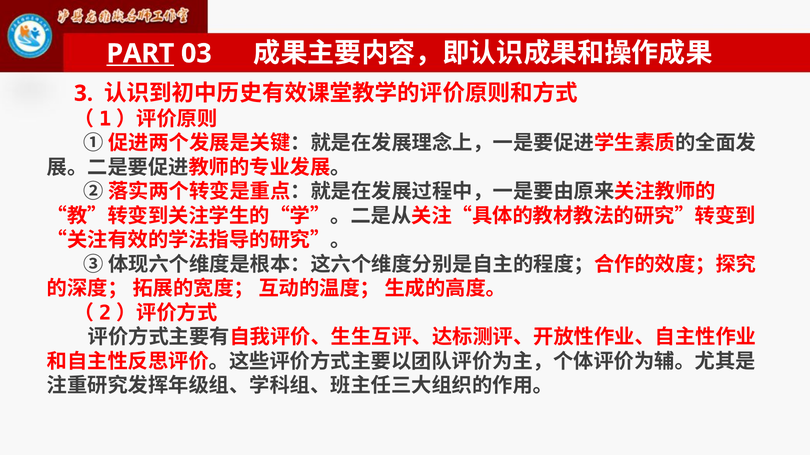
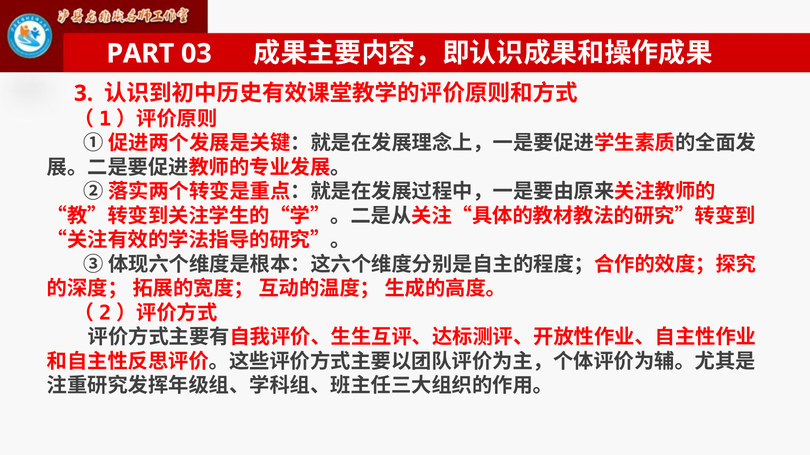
PART underline: present -> none (140, 54)
